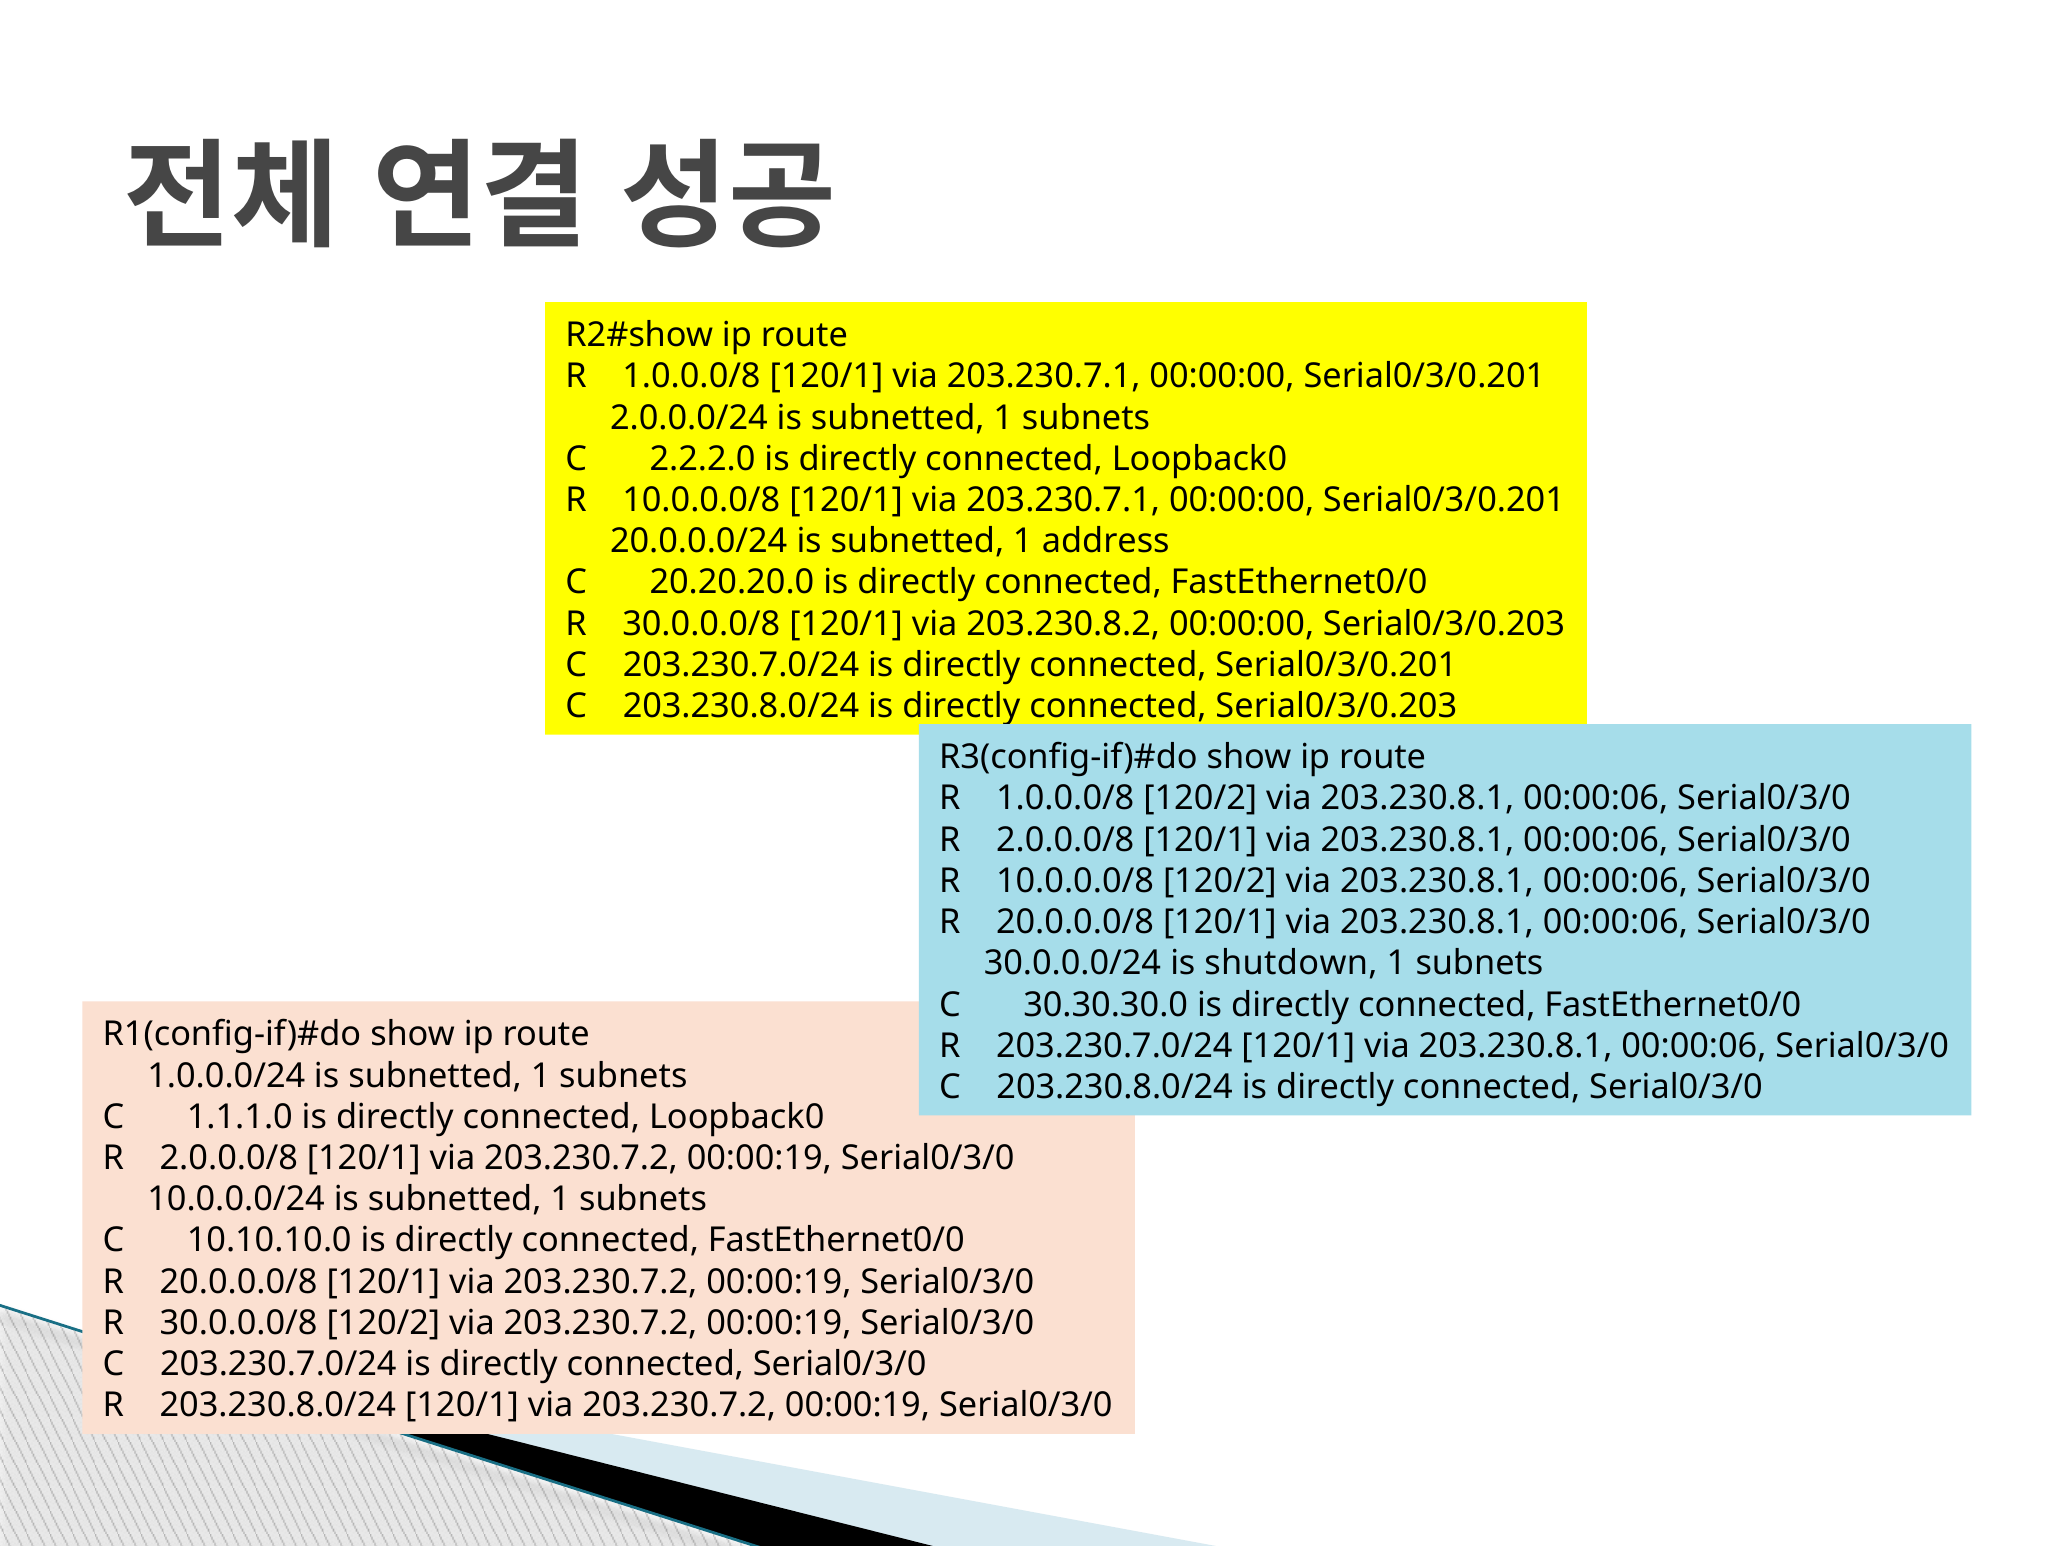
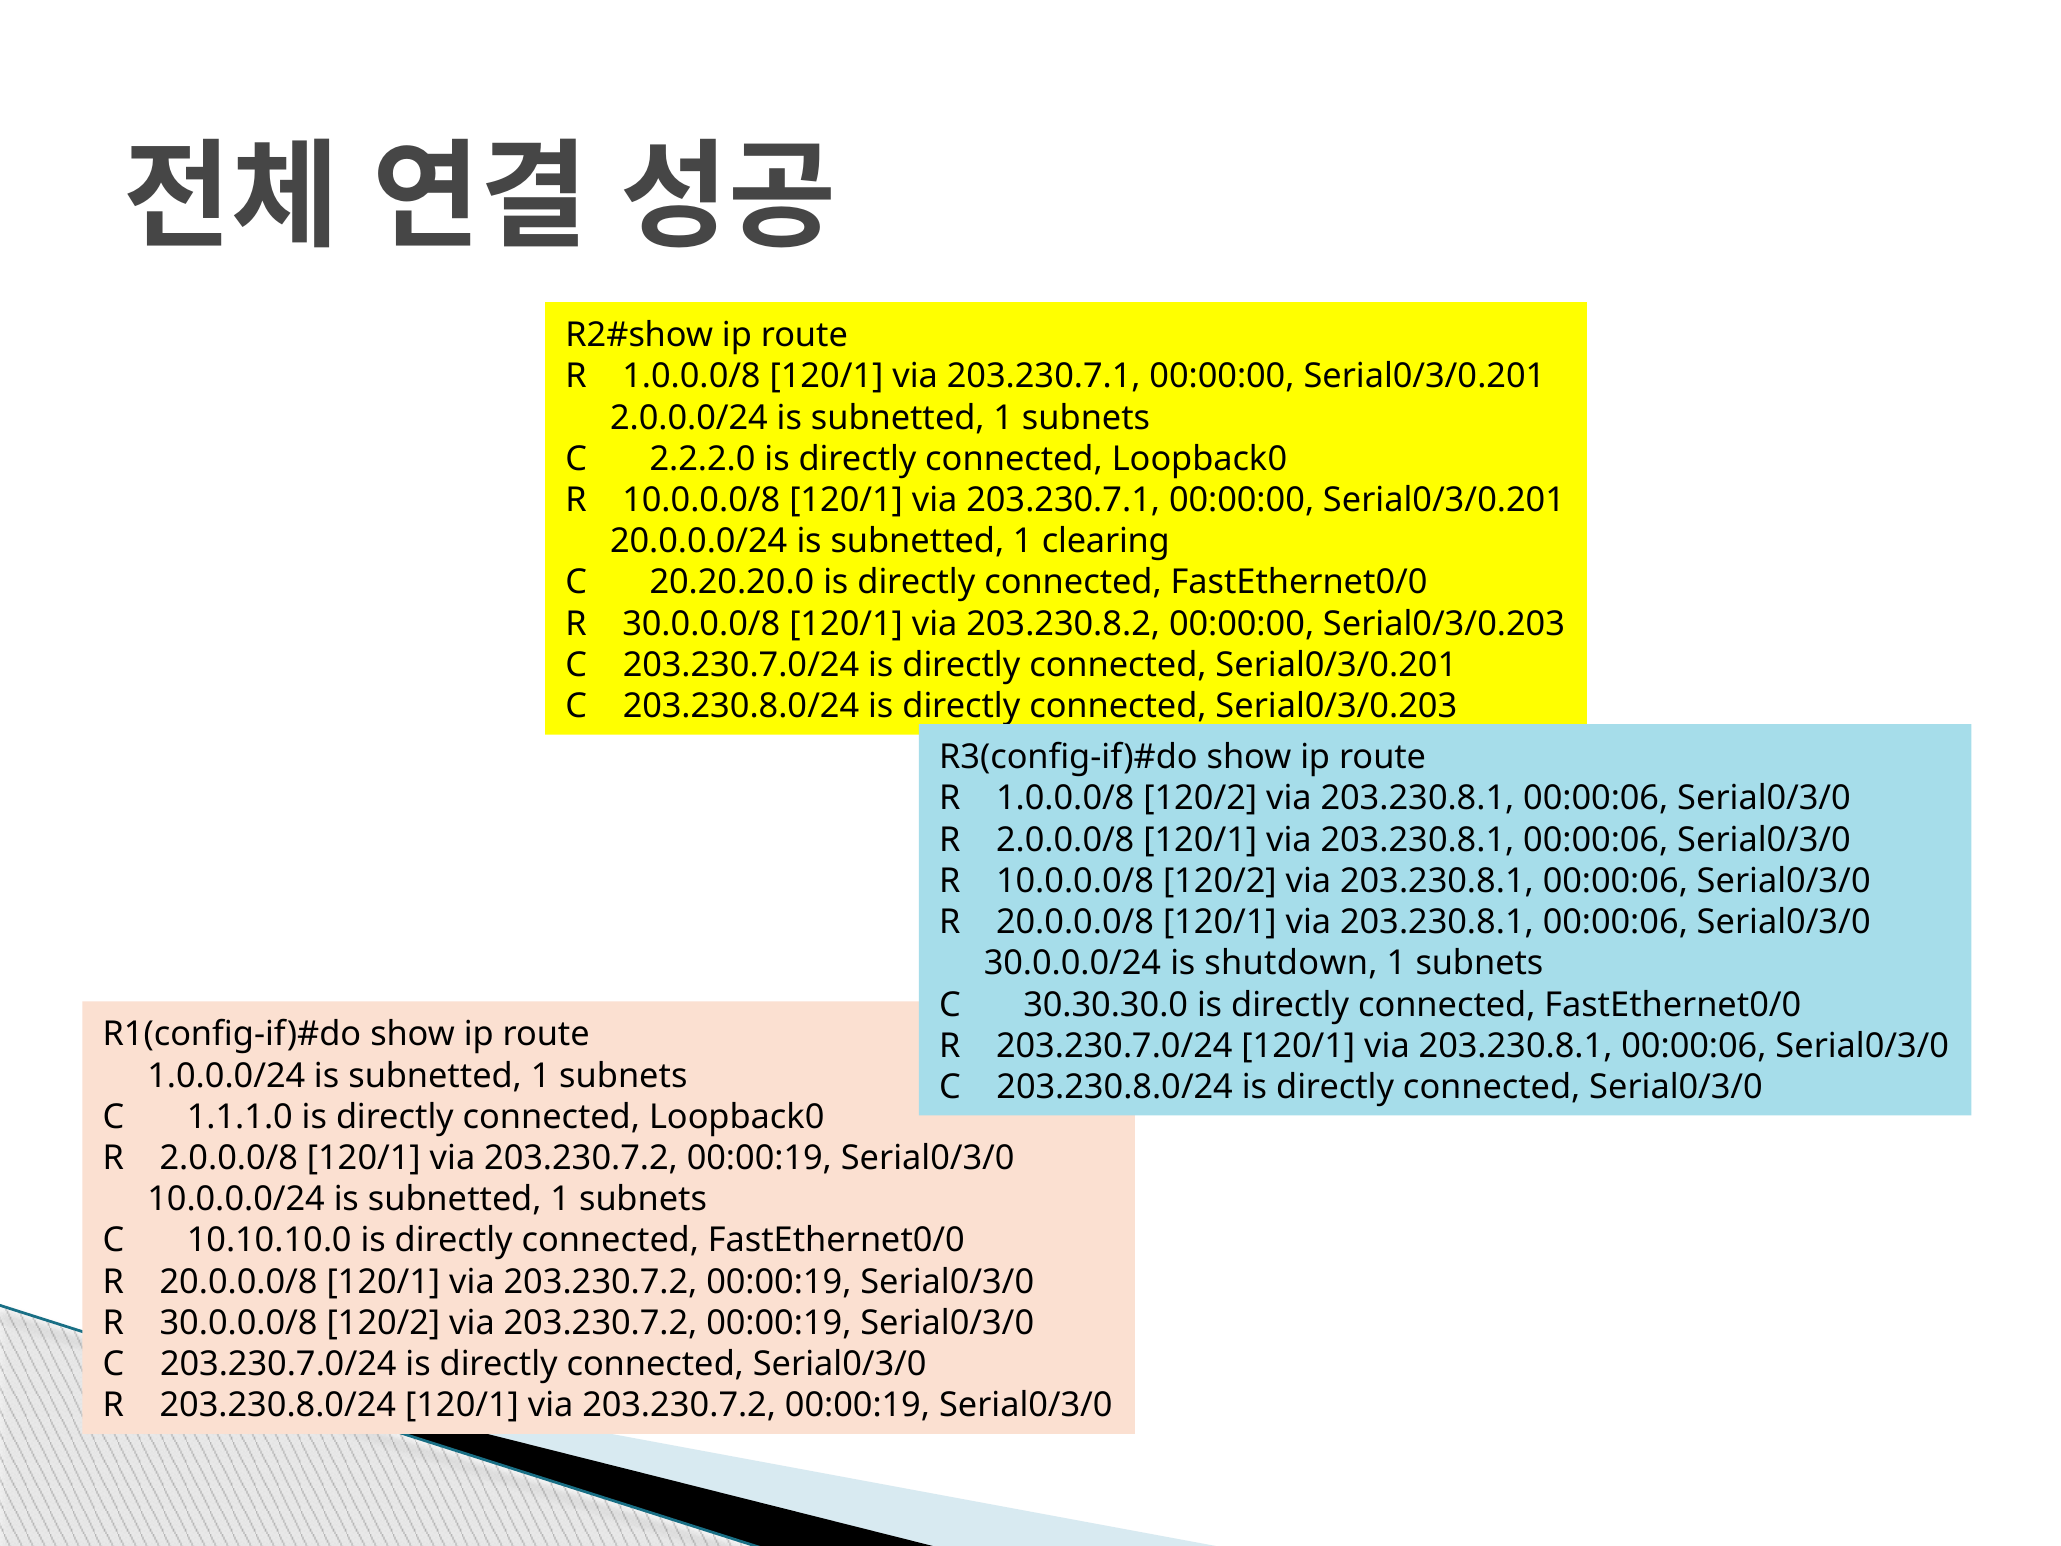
address: address -> clearing (1106, 541)
